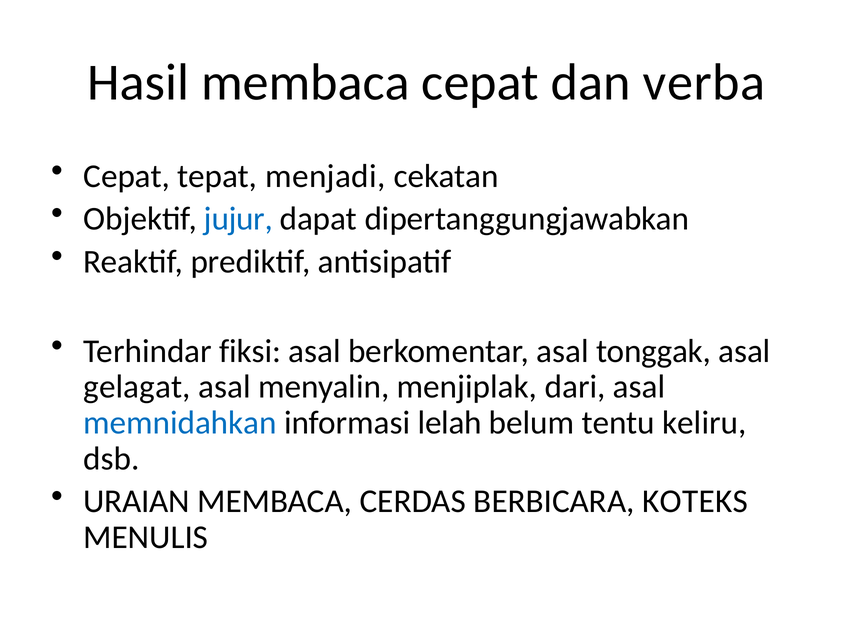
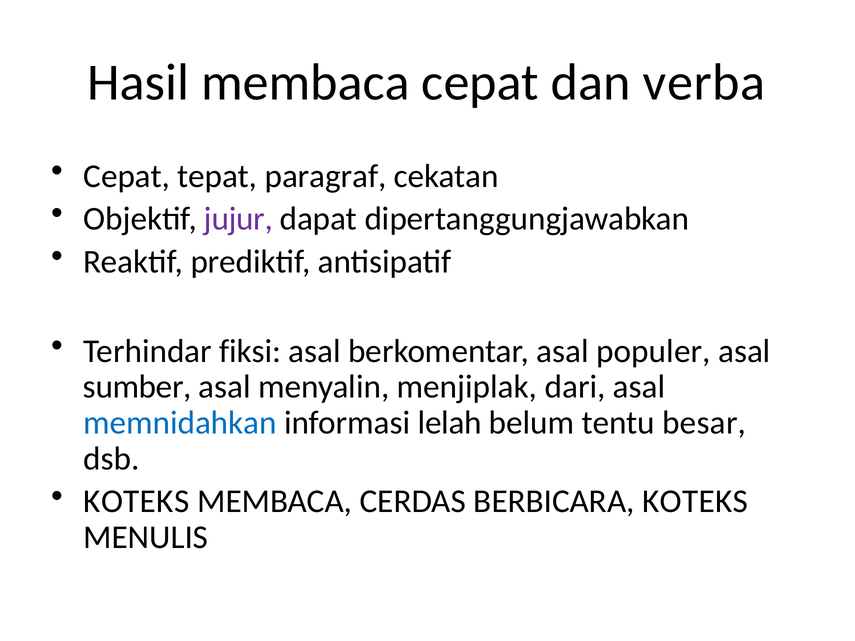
menjadi: menjadi -> paragraf (326, 176)
jujur colour: blue -> purple (238, 219)
tonggak: tonggak -> populer (653, 351)
gelagat: gelagat -> sumber (137, 387)
keliru: keliru -> besar (704, 423)
URAIAN: URAIAN -> KOTEKS (136, 502)
